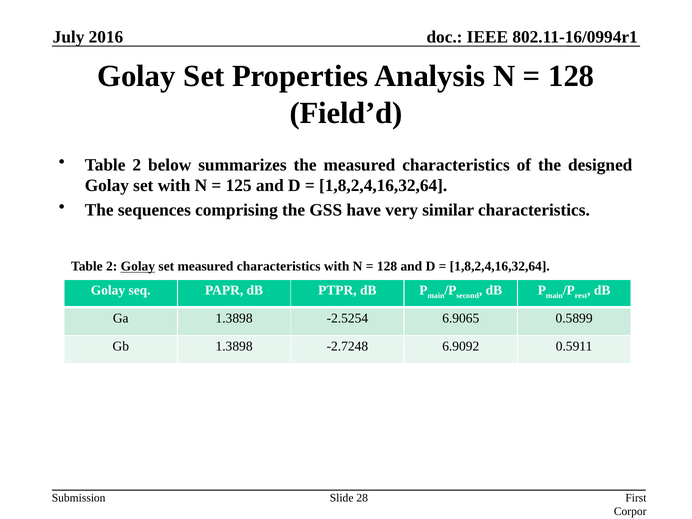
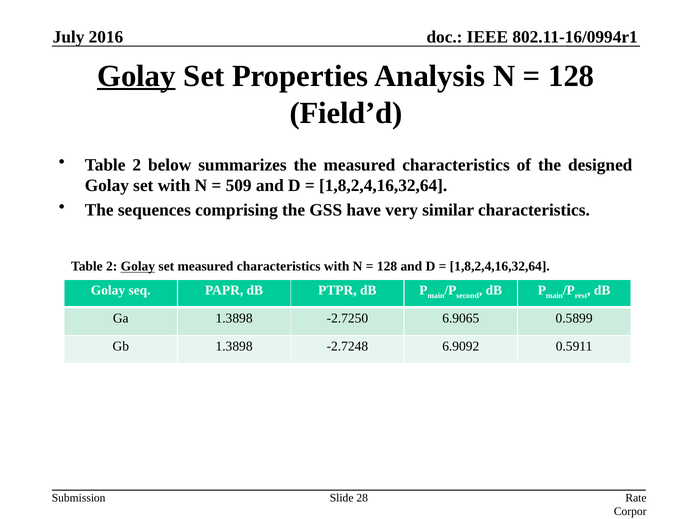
Golay underline: none -> present (136, 76)
125: 125 -> 509 (239, 186)
-2.5254: -2.5254 -> -2.7250 (347, 318)
First: First -> Rate (636, 498)
